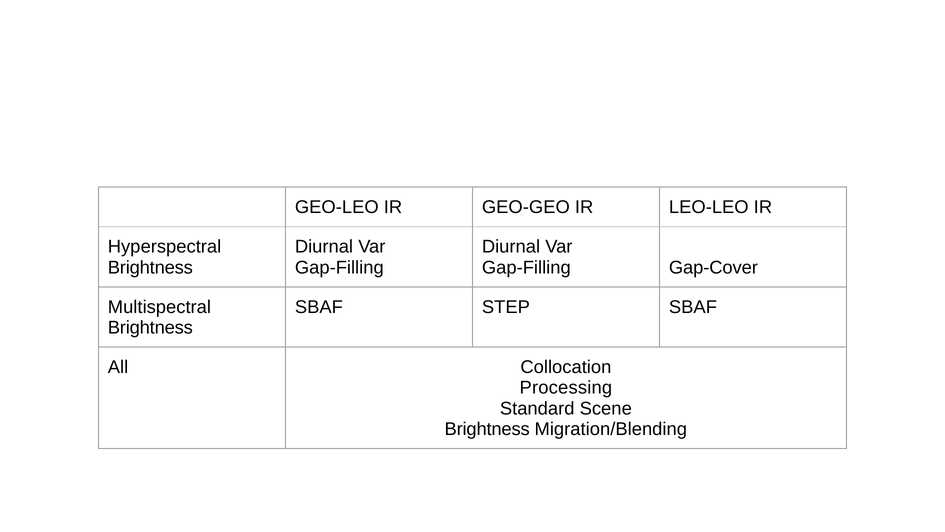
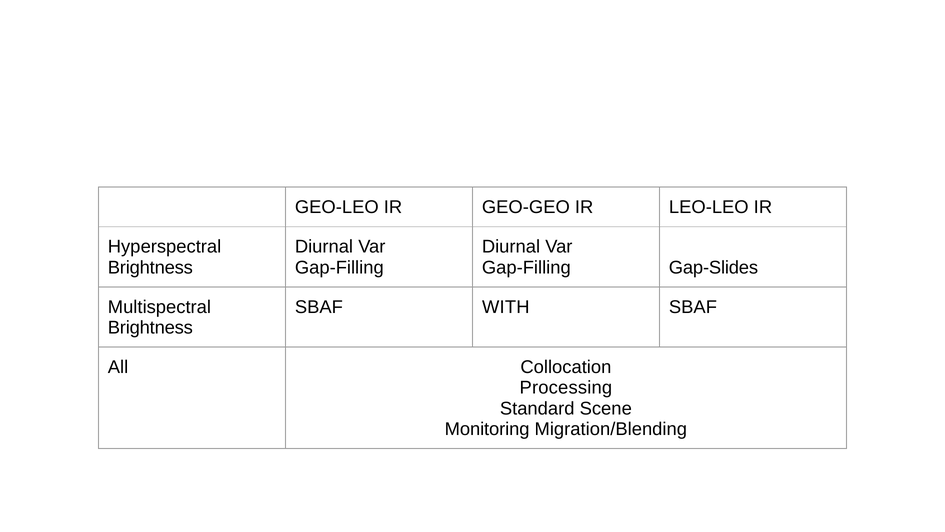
Gap-Cover: Gap-Cover -> Gap-Slides (713, 267)
STEP: STEP -> WITH (506, 307)
Brightness: Brightness -> Monitoring (487, 429)
